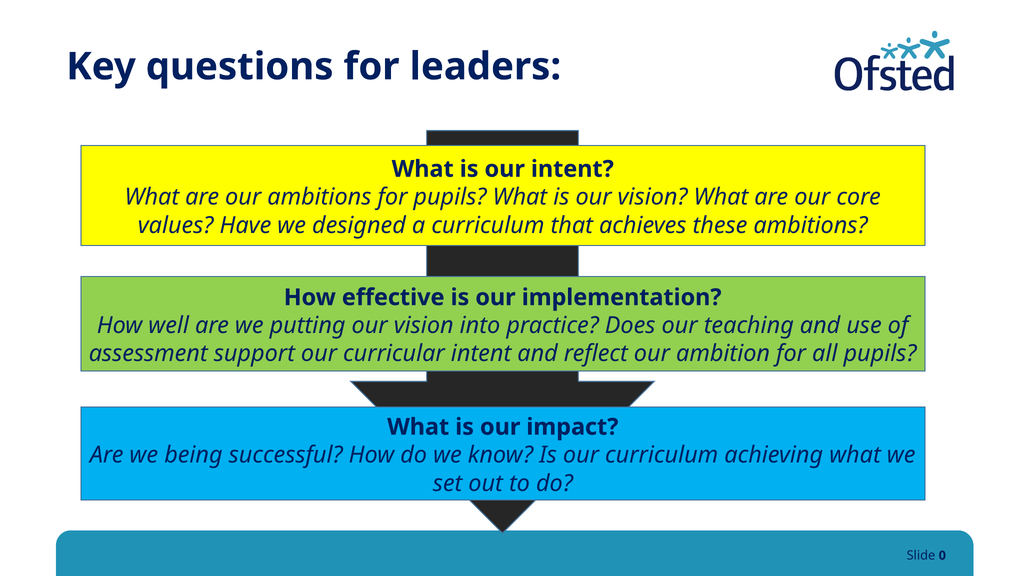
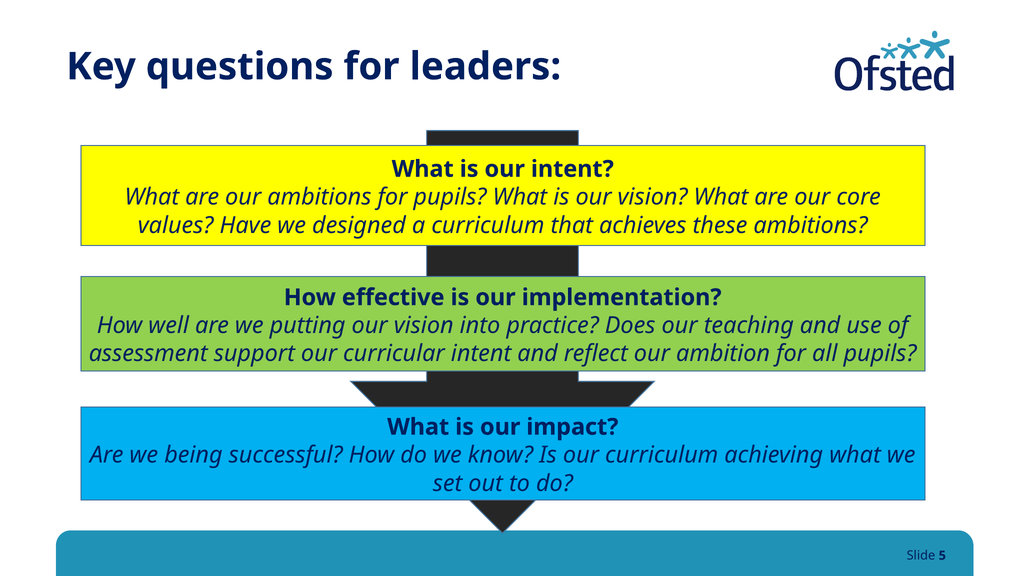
0: 0 -> 5 (942, 556)
